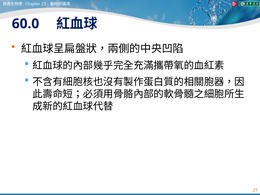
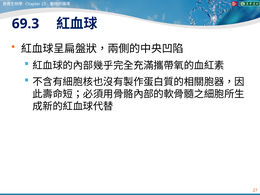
60.0: 60.0 -> 69.3 (25, 24)
